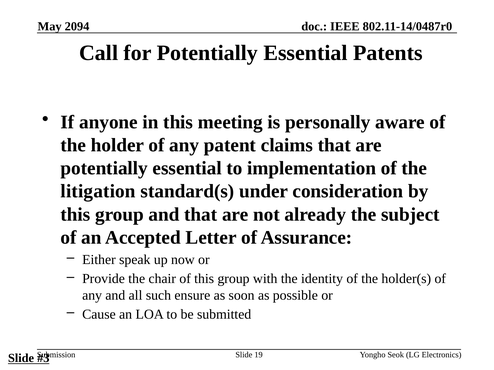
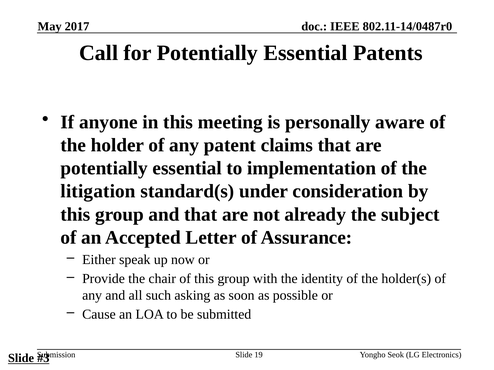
2094: 2094 -> 2017 (77, 26)
ensure: ensure -> asking (192, 296)
